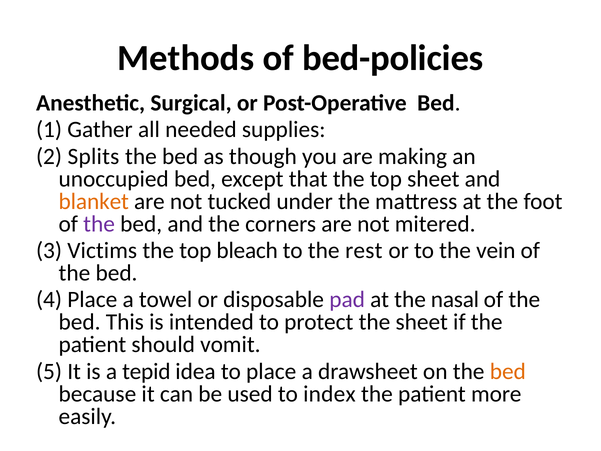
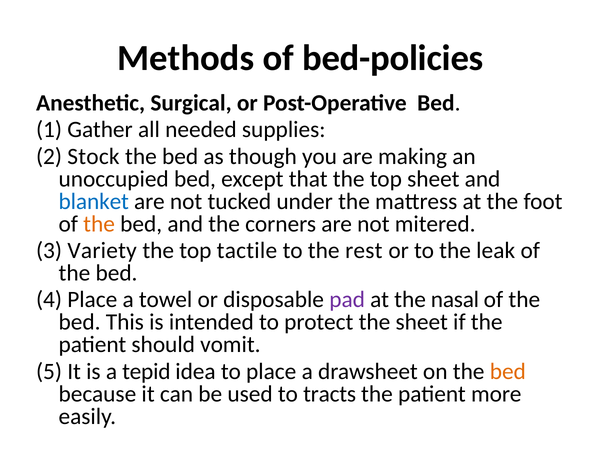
Splits: Splits -> Stock (93, 156)
blanket colour: orange -> blue (94, 201)
the colour: purple -> orange (99, 224)
Victims: Victims -> Variety (102, 250)
bleach: bleach -> tactile (247, 250)
vein: vein -> leak (496, 250)
index: index -> tracts (330, 394)
